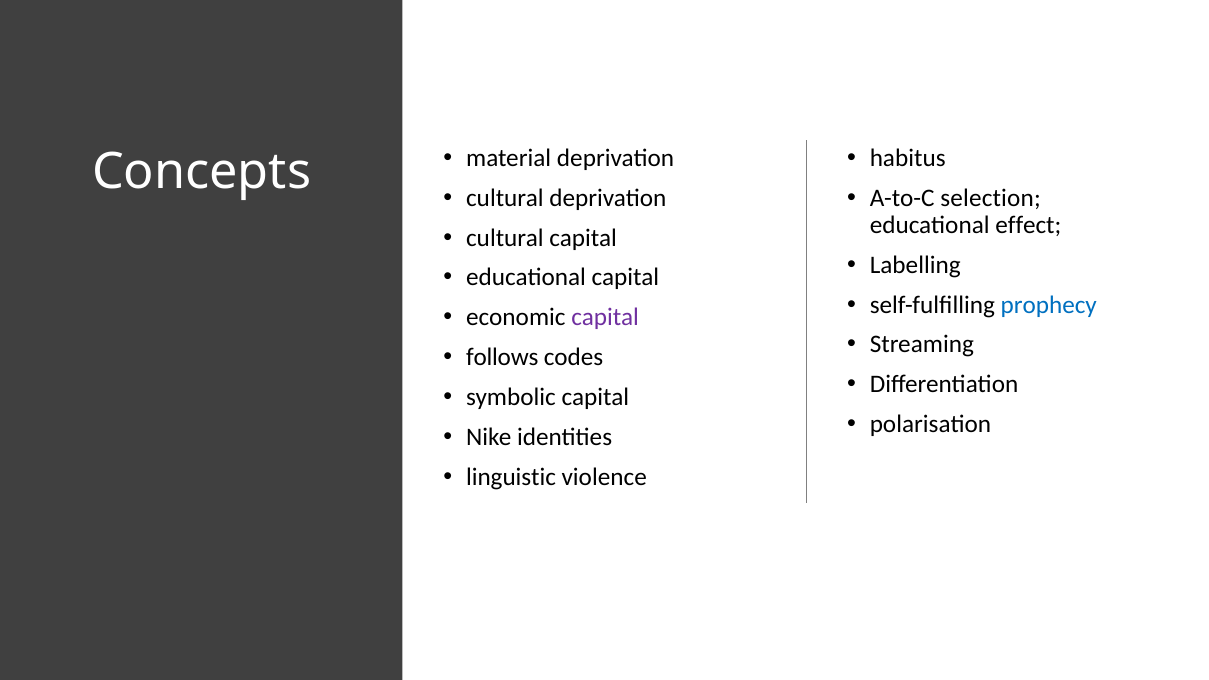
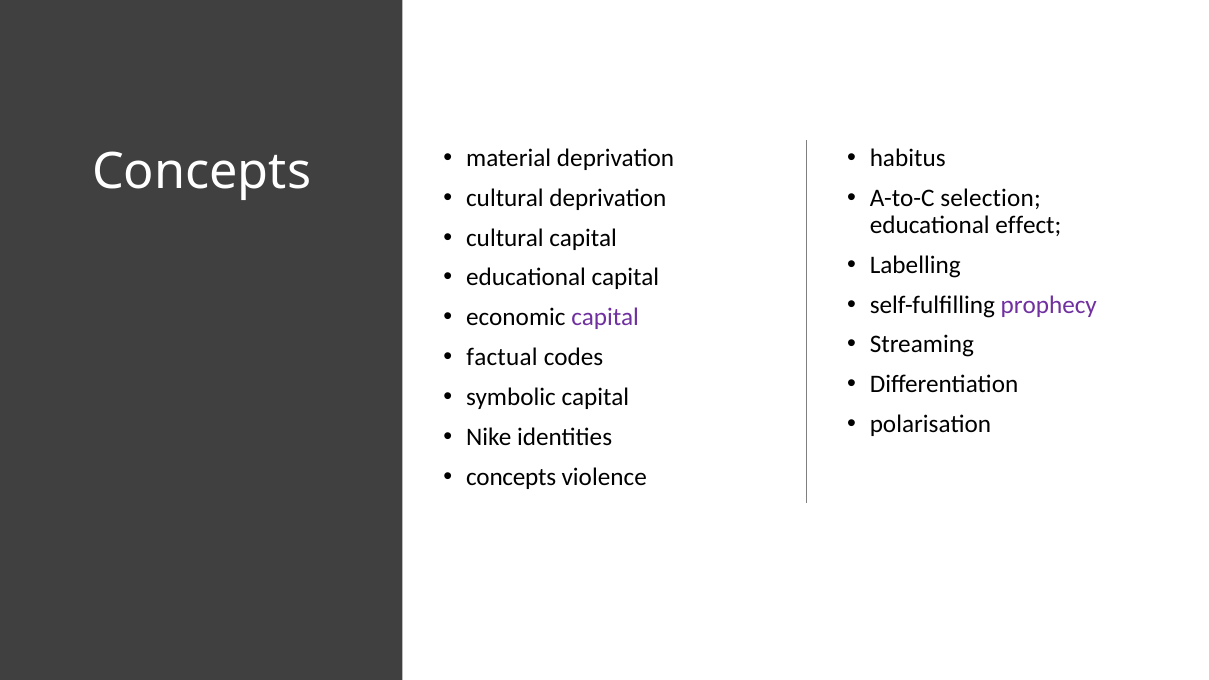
prophecy colour: blue -> purple (1049, 305)
follows: follows -> factual (502, 357)
linguistic: linguistic -> concepts (511, 477)
